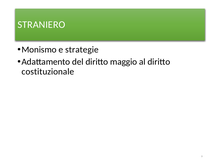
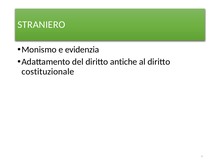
strategie: strategie -> evidenzia (82, 50)
maggio: maggio -> antiche (124, 62)
